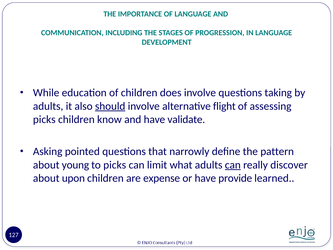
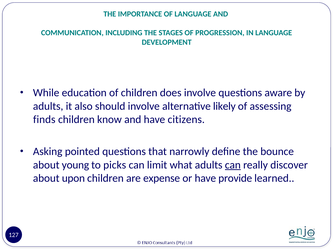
taking: taking -> aware (278, 93)
should underline: present -> none (110, 106)
flight: flight -> likely (224, 106)
picks: picks -> finds (44, 119)
validate: validate -> citizens (186, 119)
pattern: pattern -> bounce (277, 151)
